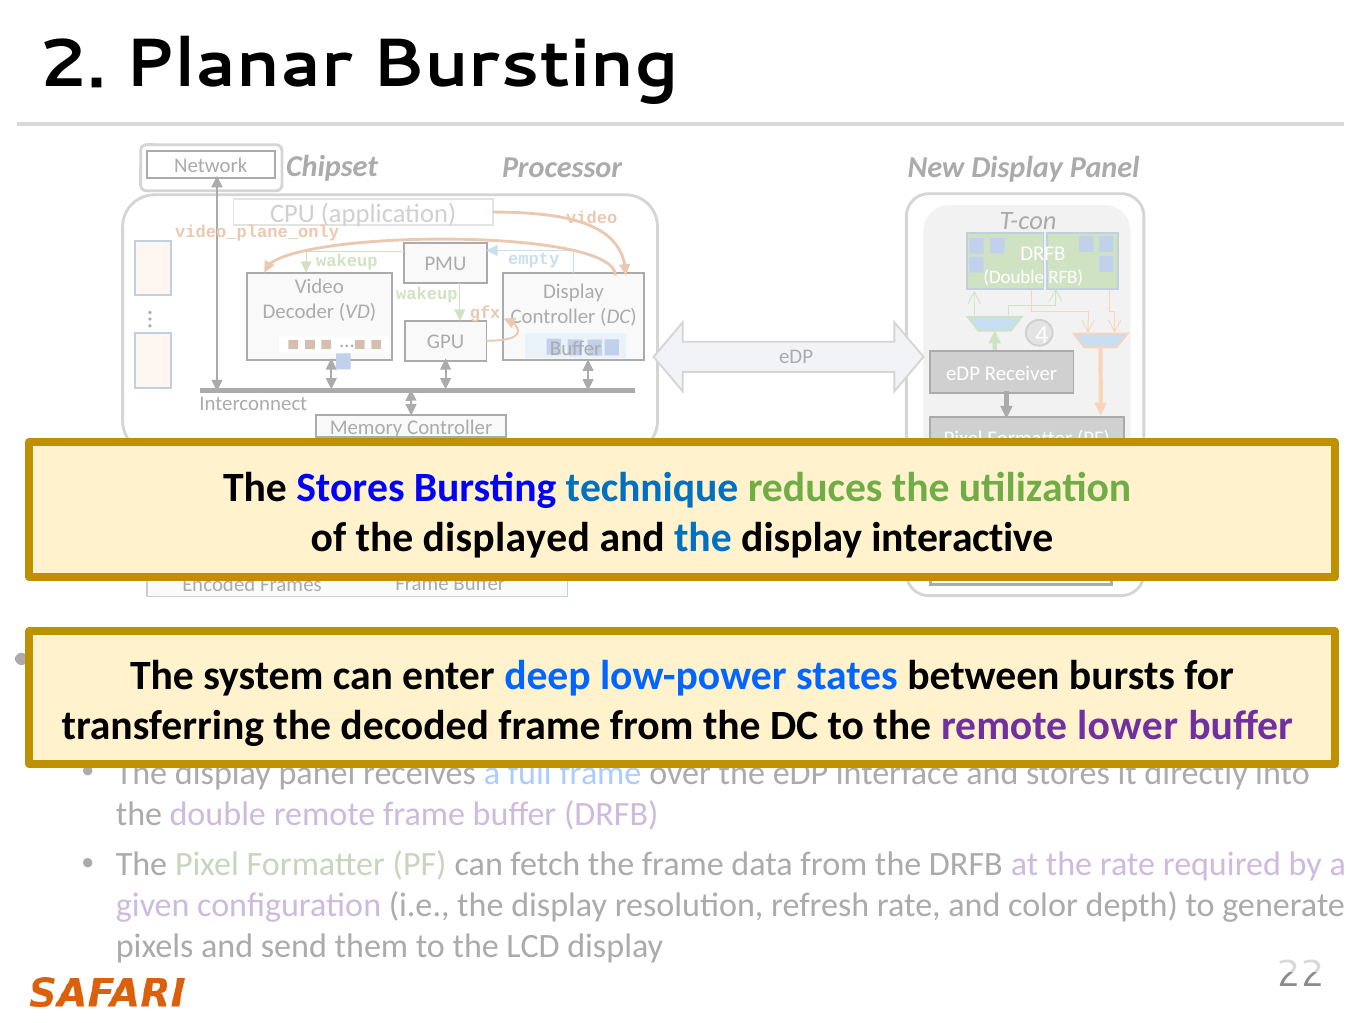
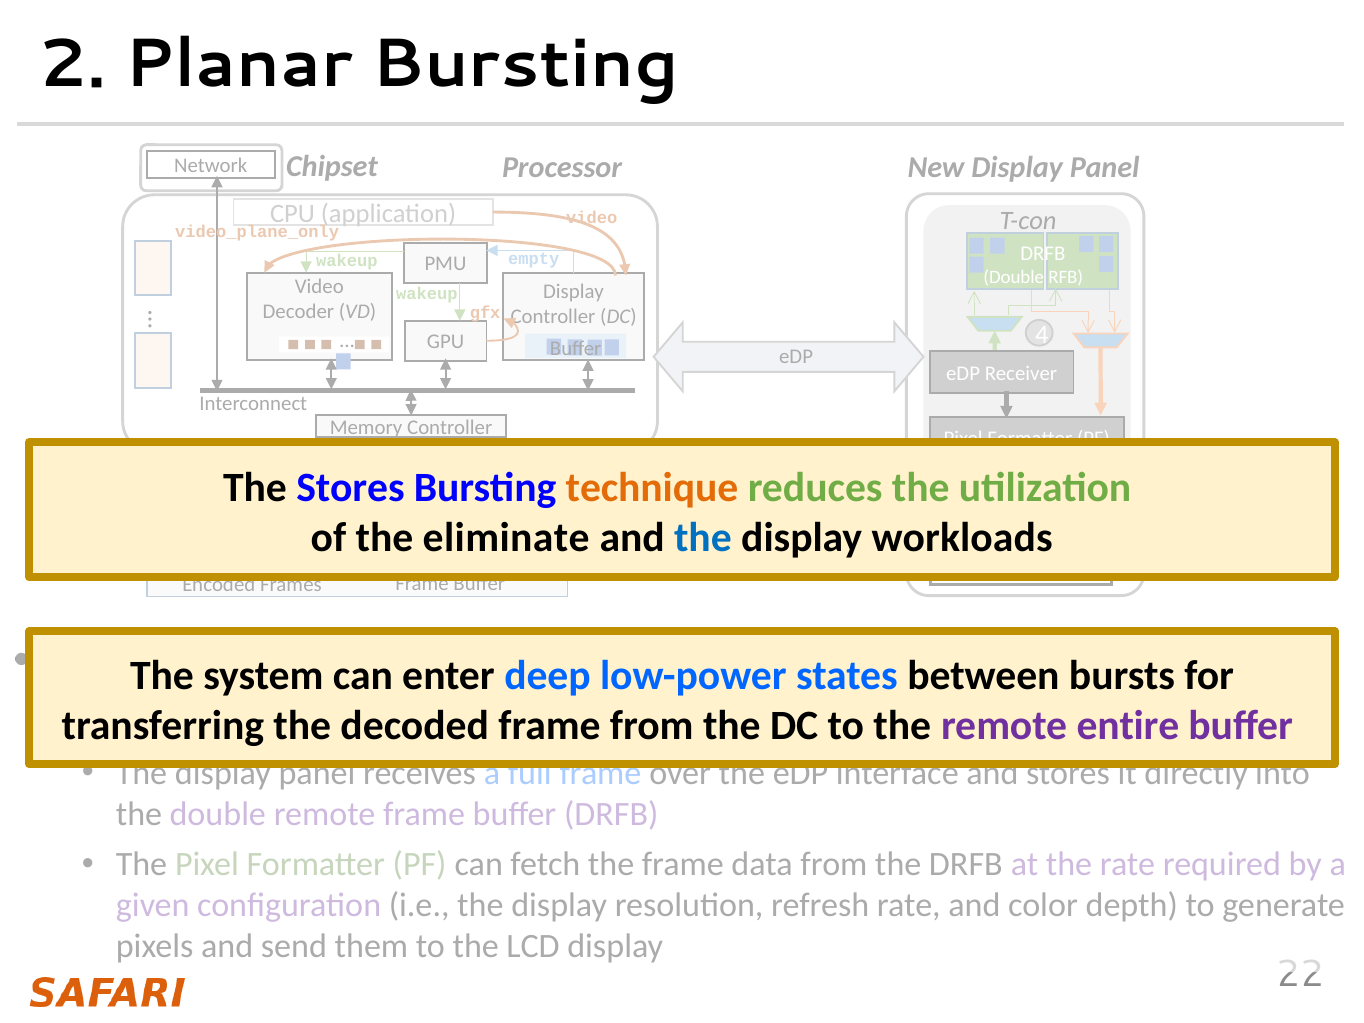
technique colour: blue -> orange (652, 488)
displayed: displayed -> eliminate (506, 538)
interactive: interactive -> workloads (962, 538)
lower: lower -> entire (1128, 726)
